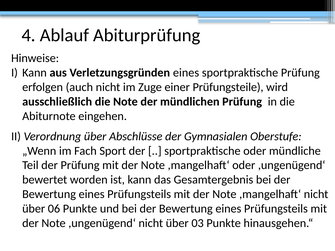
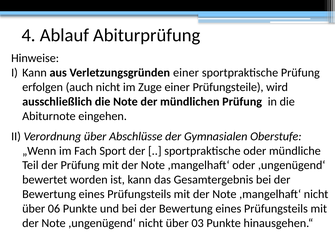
Verletzungsgründen eines: eines -> einer (186, 73)
